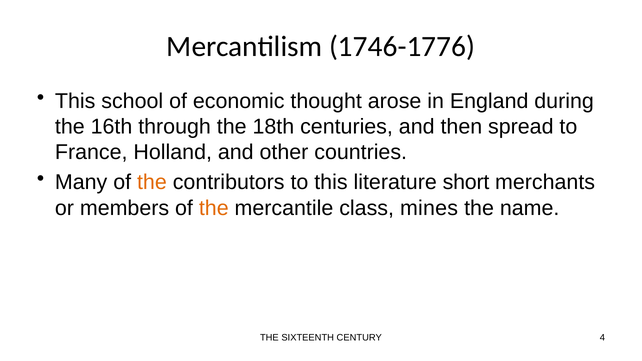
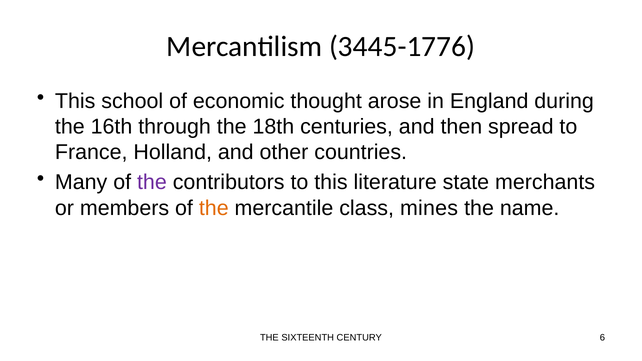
1746-1776: 1746-1776 -> 3445-1776 (402, 47)
the colour: orange -> purple (152, 182)
short: short -> state (466, 182)
4: 4 -> 6 (602, 338)
